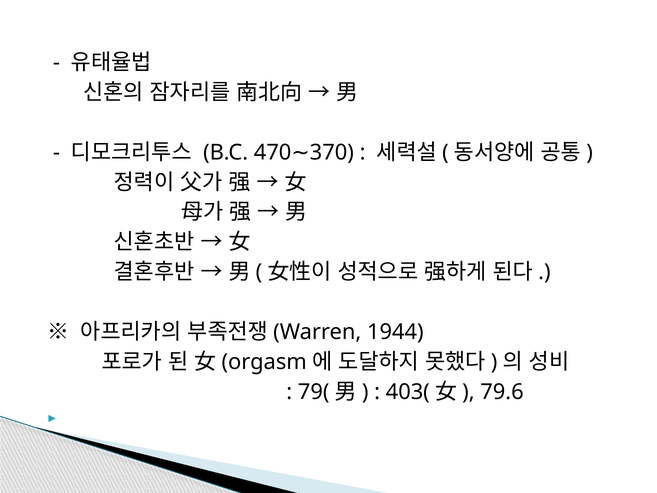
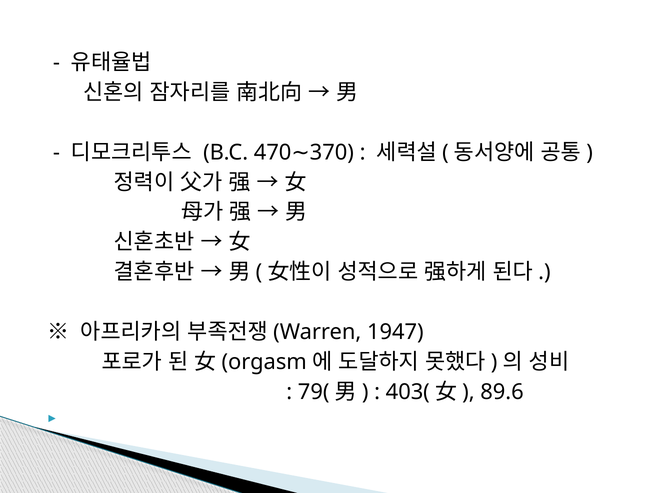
1944: 1944 -> 1947 (395, 332)
79.6: 79.6 -> 89.6 (502, 392)
